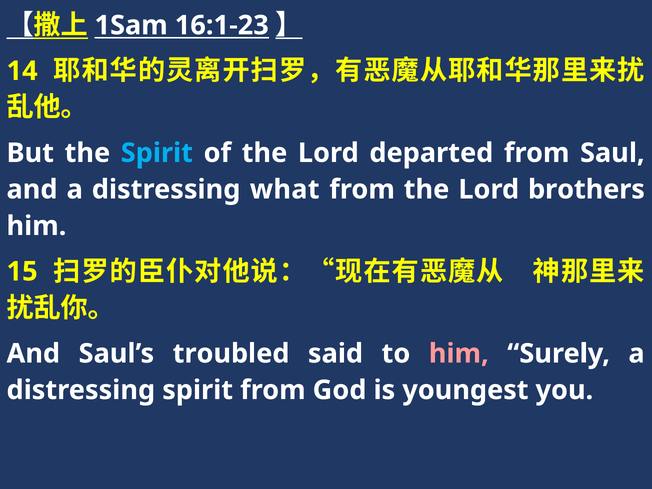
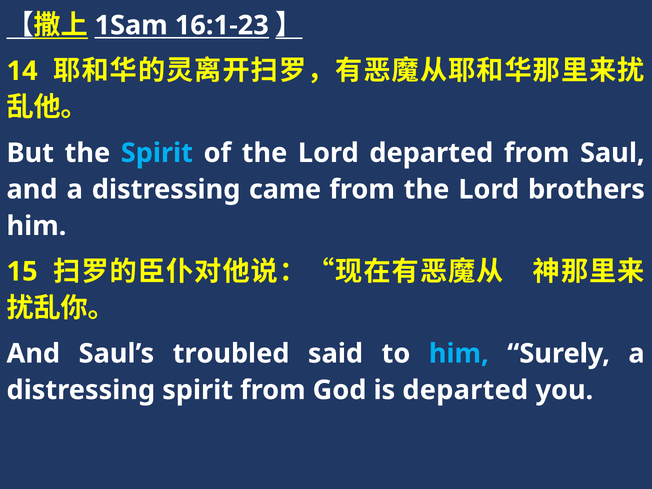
what: what -> came (285, 189)
him colour: pink -> light blue (459, 354)
is youngest: youngest -> departed (465, 390)
